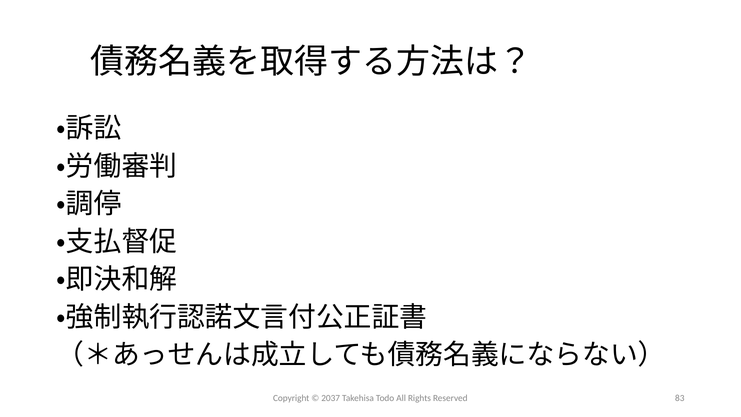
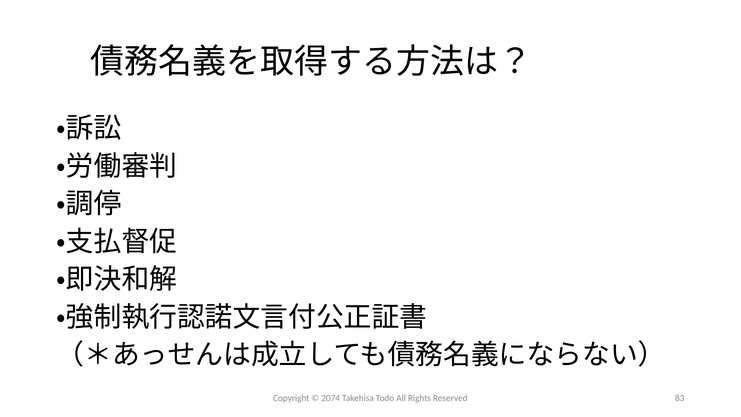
2037: 2037 -> 2074 (331, 398)
